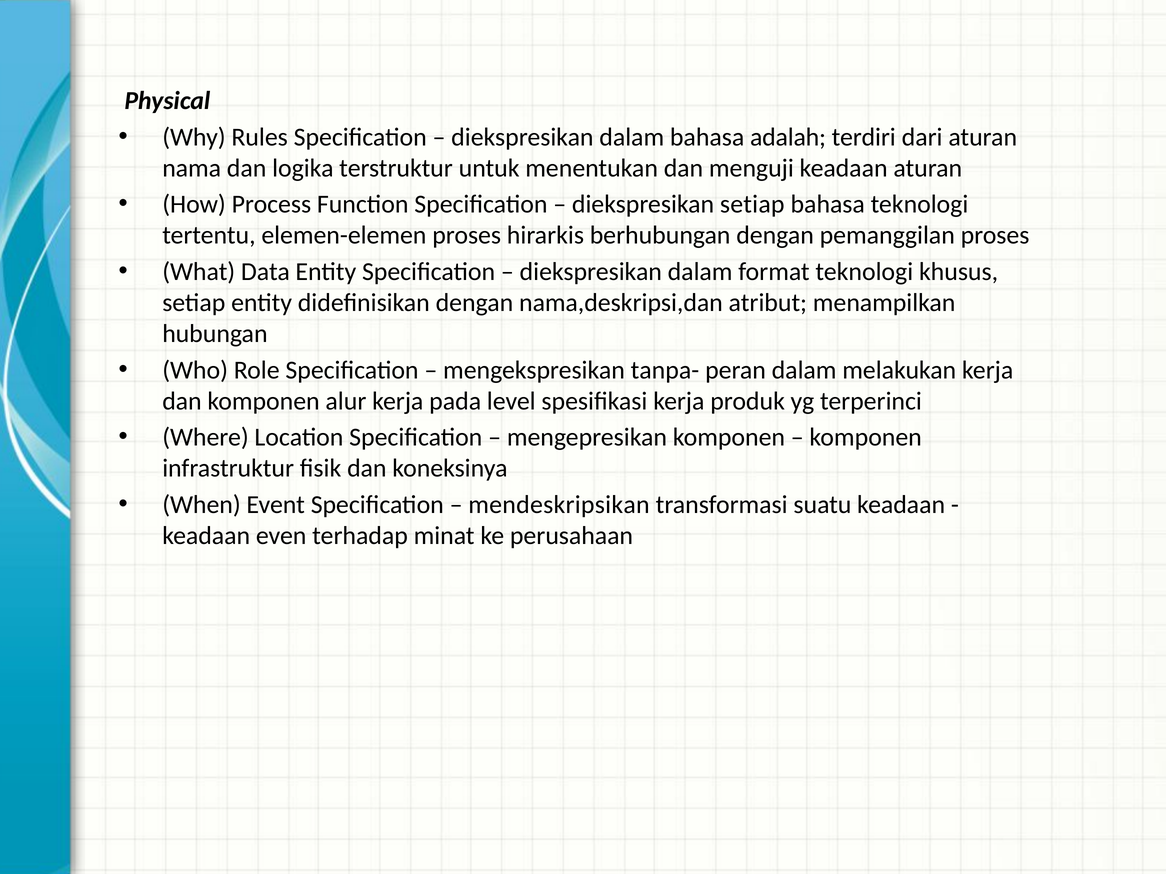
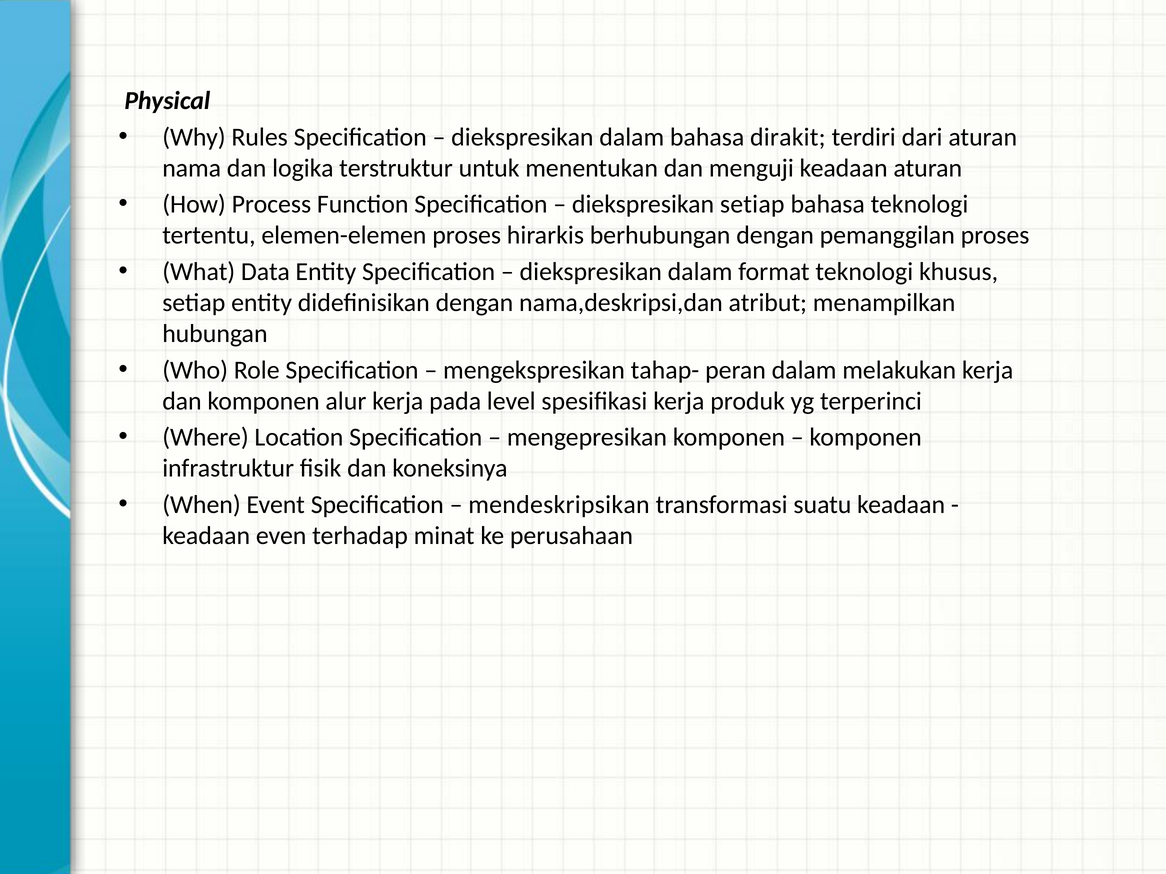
adalah: adalah -> dirakit (788, 137)
tanpa-: tanpa- -> tahap- (665, 370)
